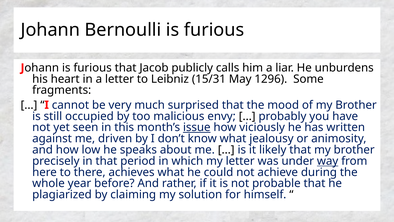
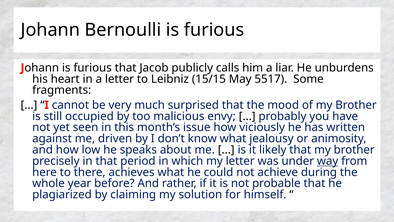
15/31: 15/31 -> 15/15 (209, 79)
1296: 1296 -> 5517 (271, 79)
issue underline: present -> none (197, 127)
